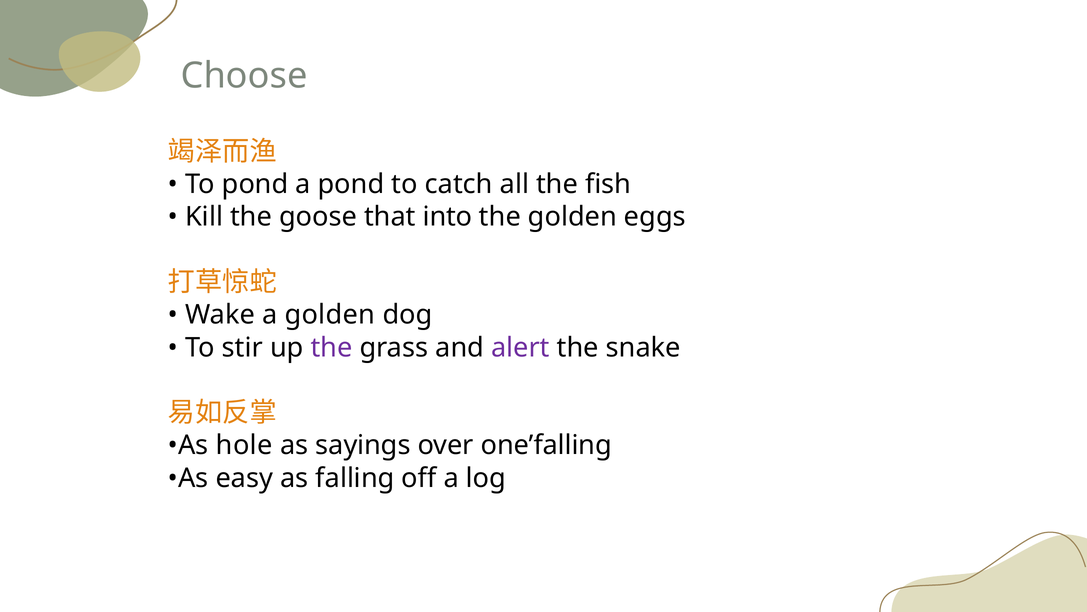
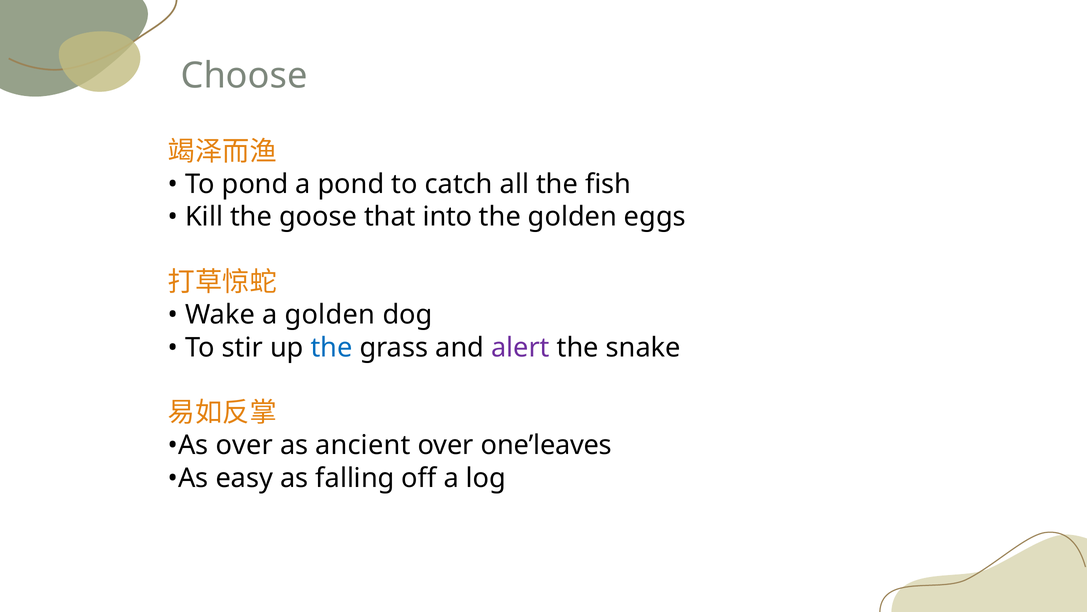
the colour: purple -> blue (332, 347)
As hole: hole -> over (244, 445)
sayings: sayings -> ancient (363, 445)
one’falling: one’falling -> one’leaves (546, 445)
